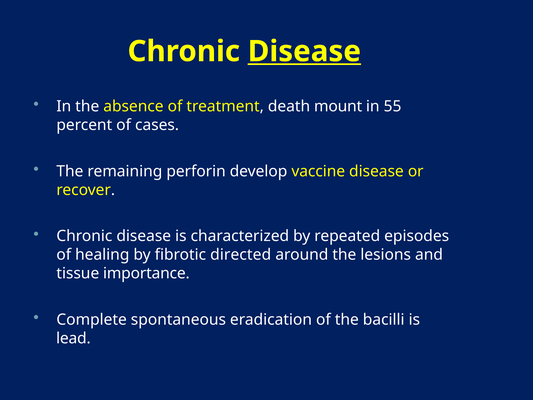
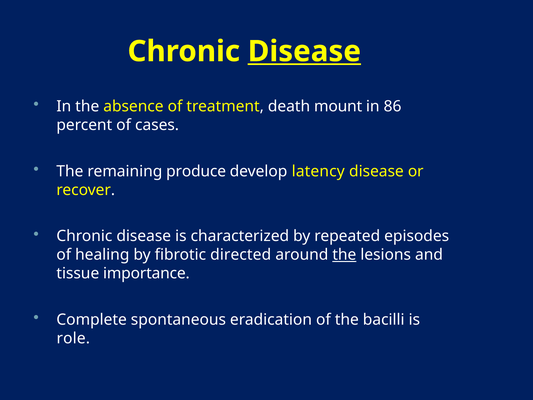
55: 55 -> 86 (393, 106)
perforin: perforin -> produce (196, 171)
vaccine: vaccine -> latency (318, 171)
the underline: none -> present (344, 255)
lead: lead -> role (73, 338)
